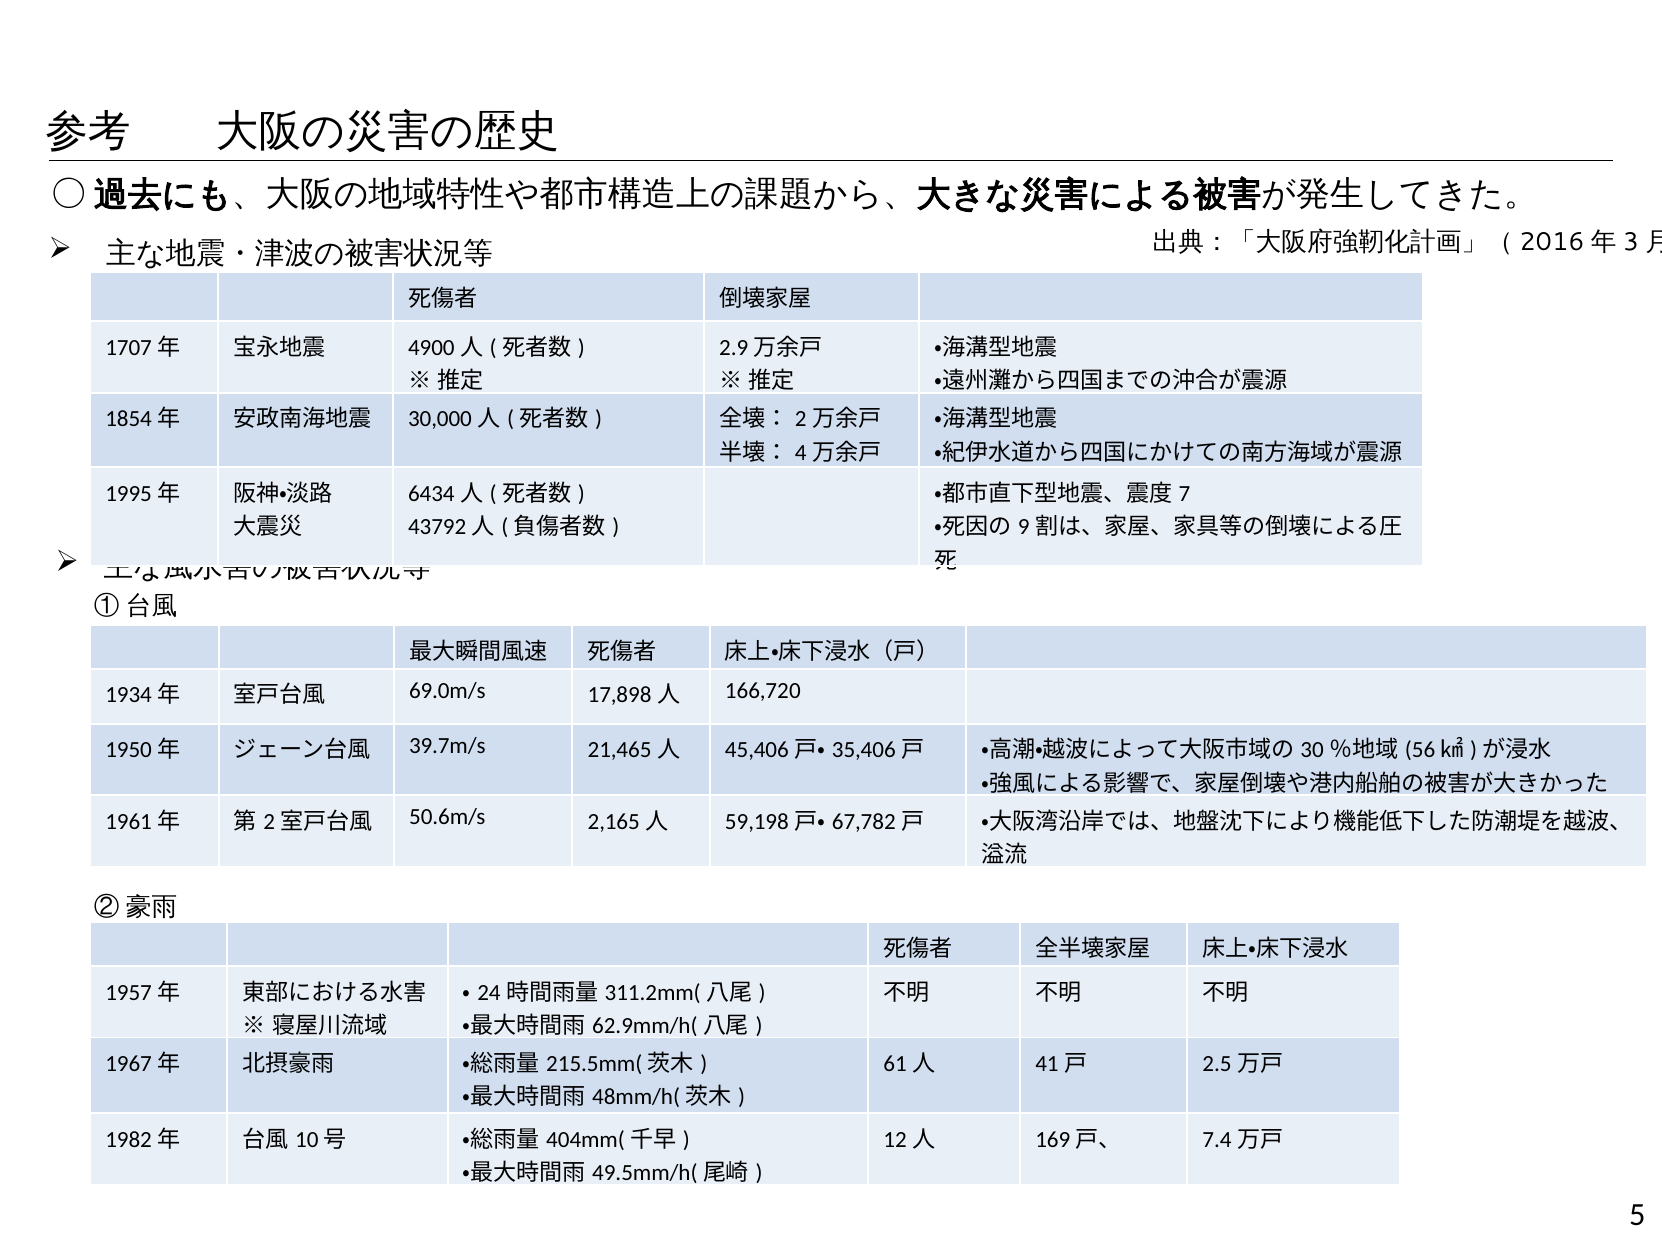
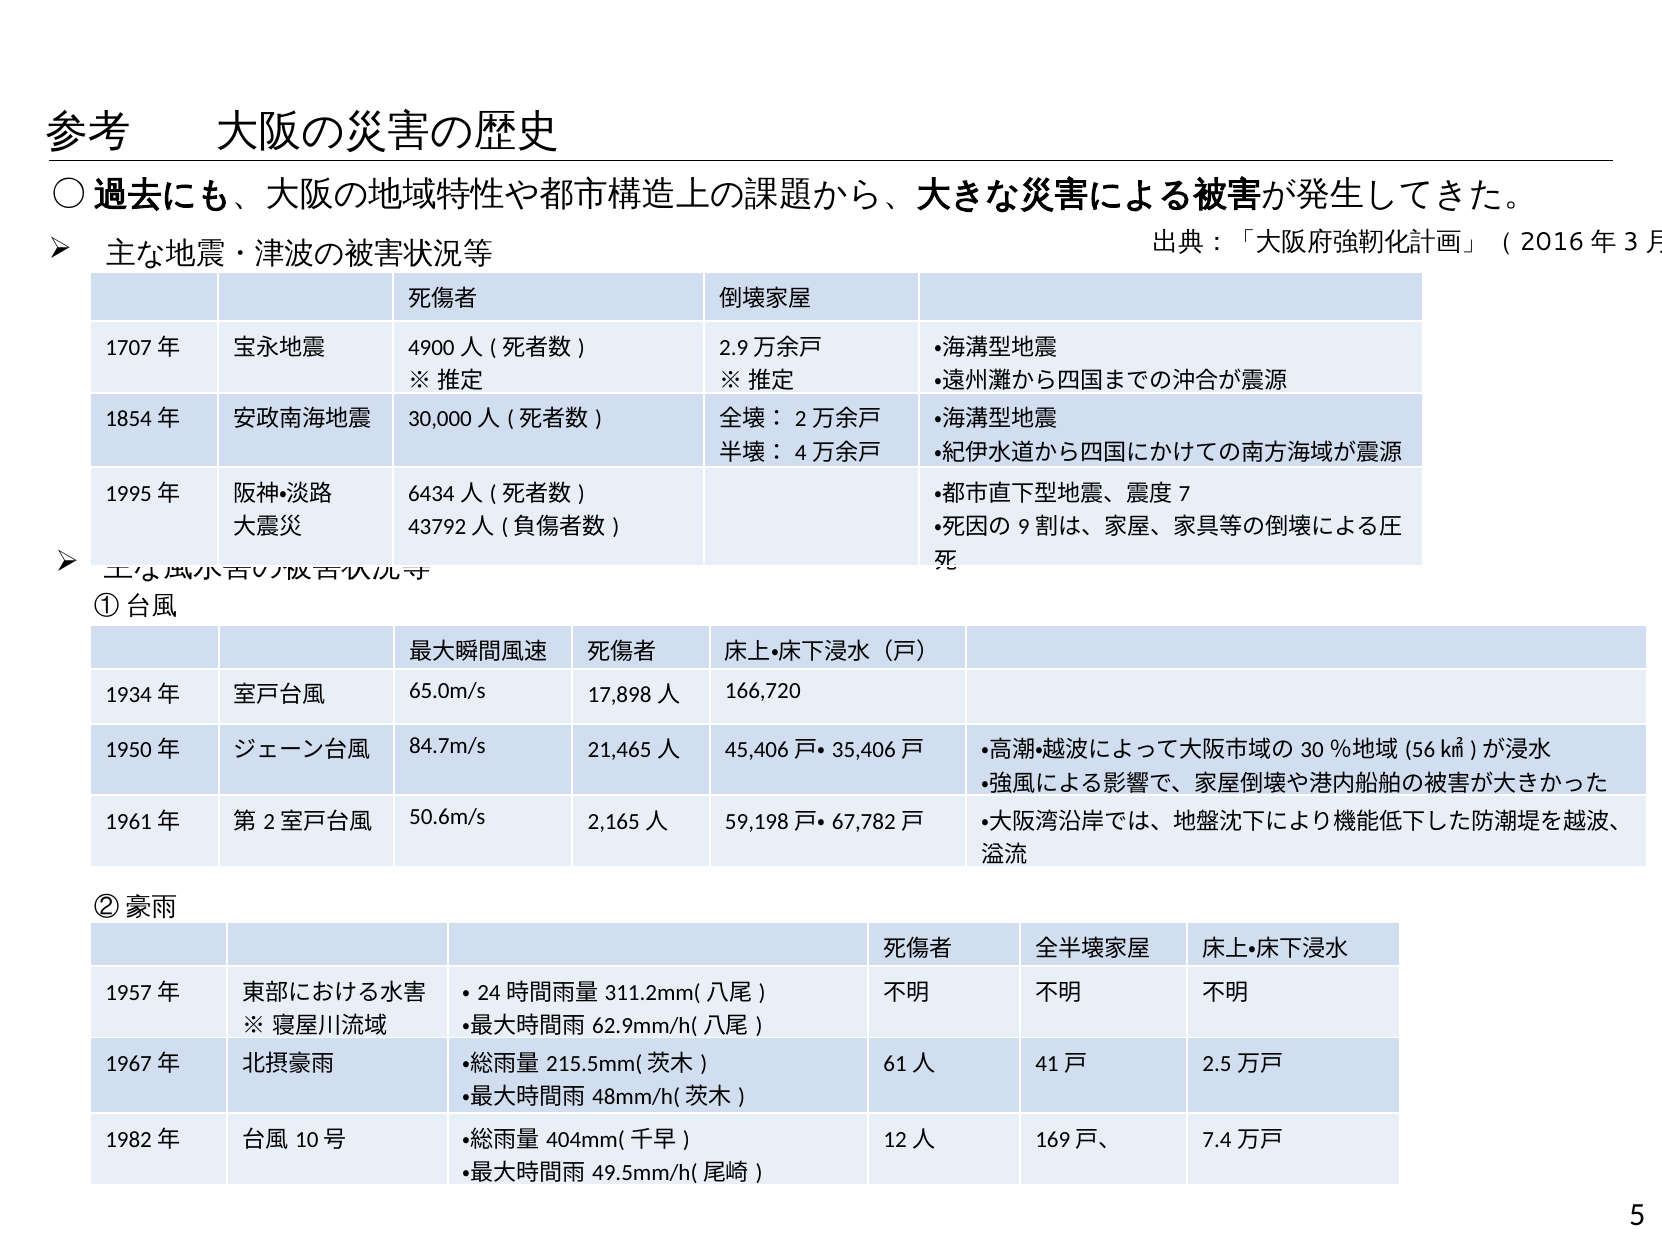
69.0m/s: 69.0m/s -> 65.0m/s (447, 691)
39.7m/s: 39.7m/s -> 84.7m/s (447, 746)
